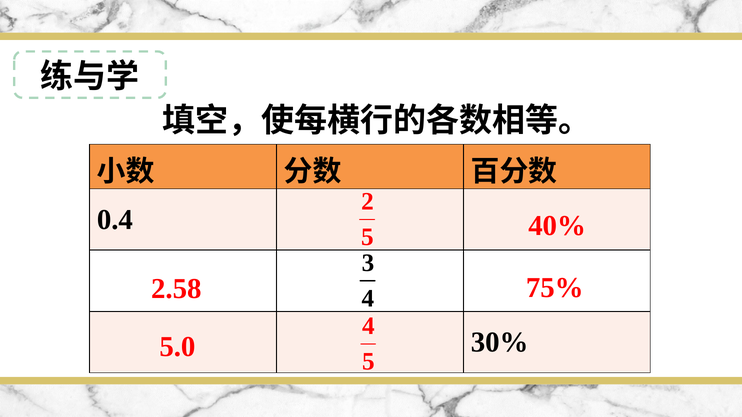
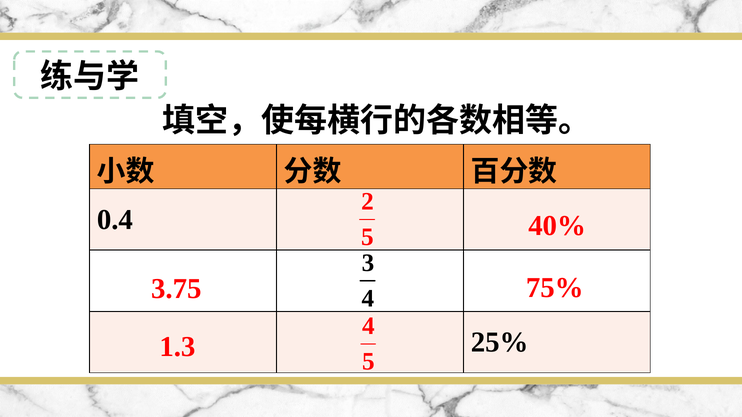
2.58: 2.58 -> 3.75 (176, 289)
30%: 30% -> 25% (500, 343)
5.0: 5.0 -> 1.3 (177, 347)
